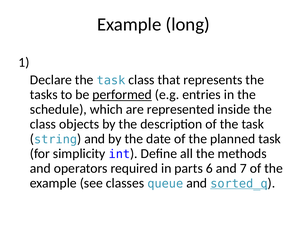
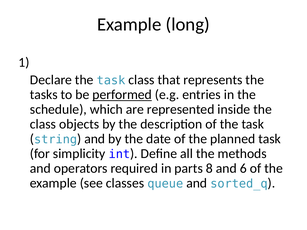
6: 6 -> 8 (209, 169)
7: 7 -> 6 (243, 169)
sorted_q underline: present -> none (239, 184)
